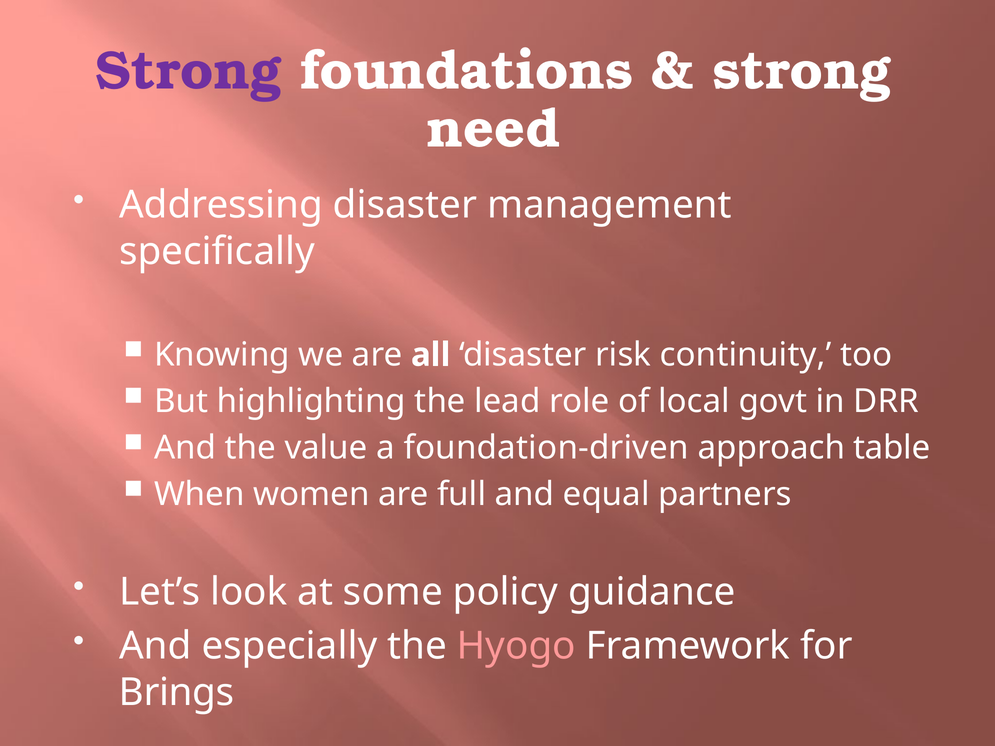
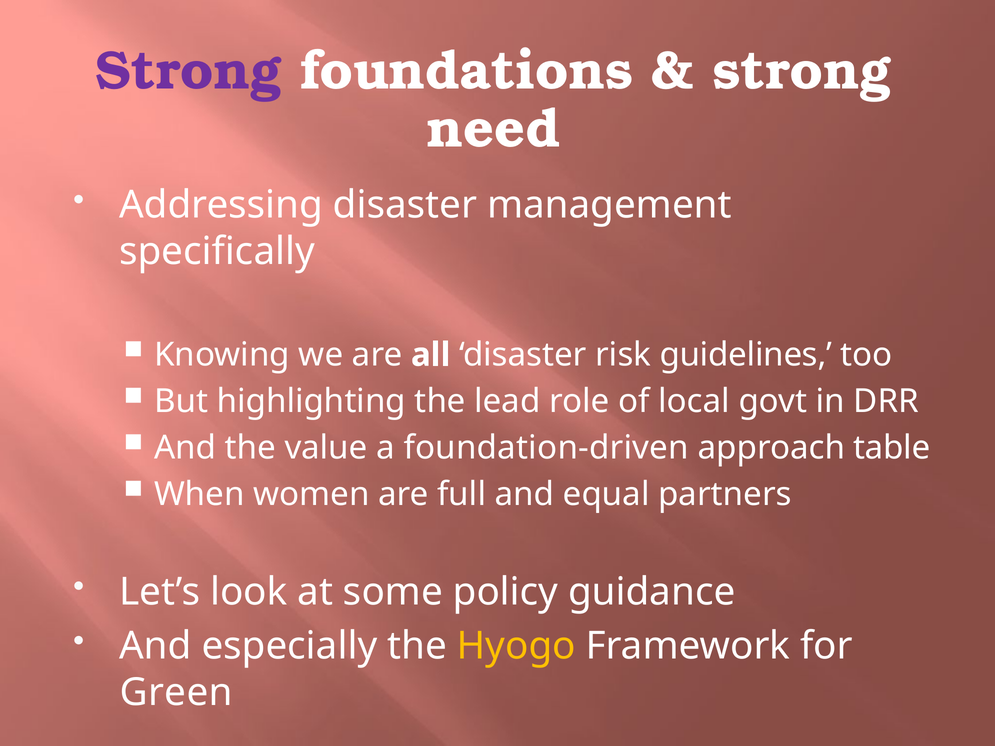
continuity: continuity -> guidelines (746, 355)
Hyogo colour: pink -> yellow (516, 646)
Brings: Brings -> Green (176, 693)
